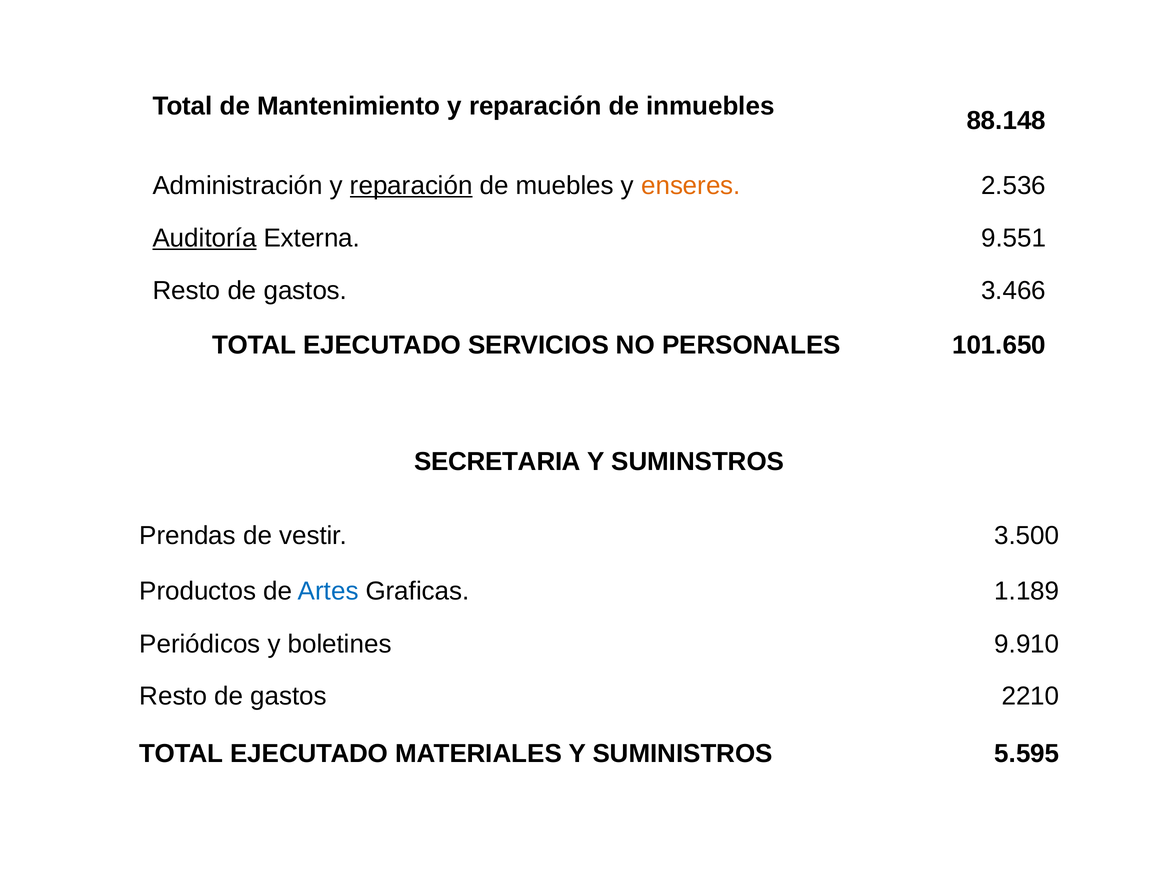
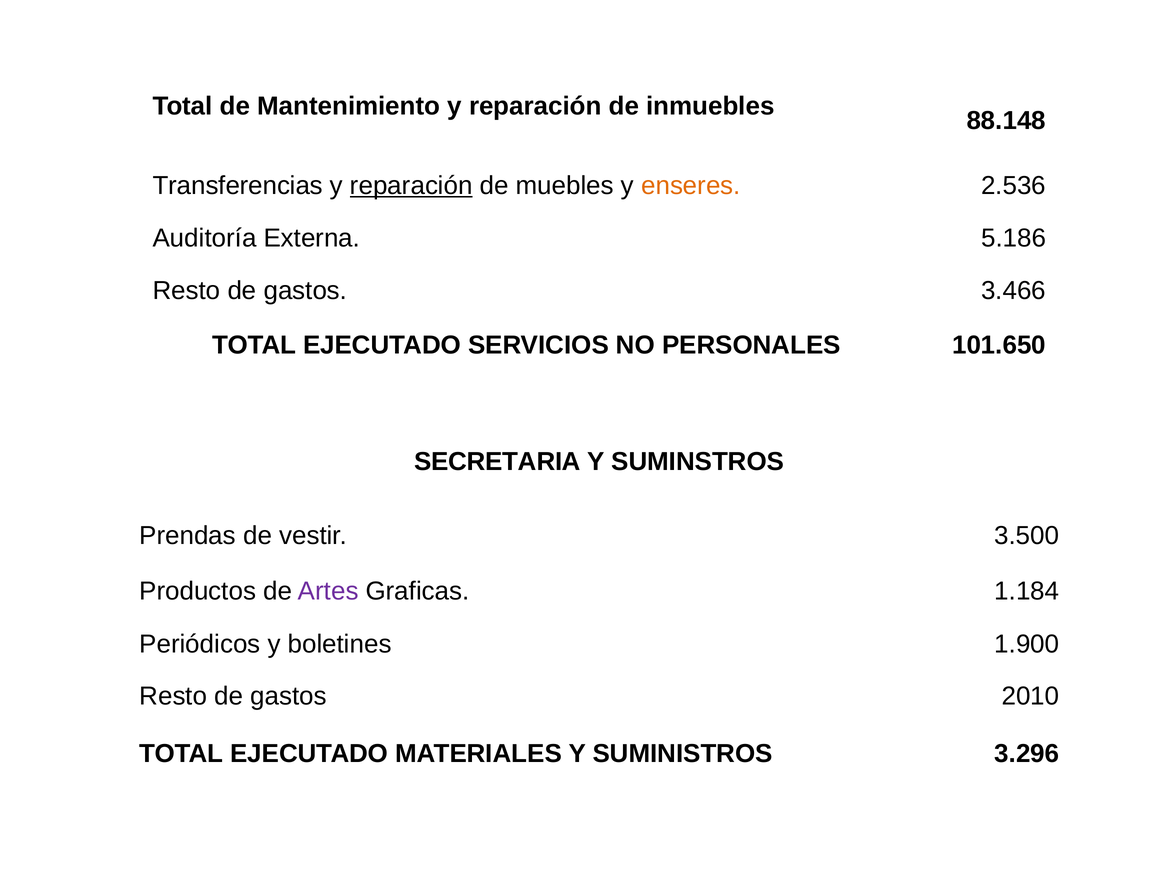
Administración: Administración -> Transferencias (238, 186)
Auditoría underline: present -> none (205, 238)
9.551: 9.551 -> 5.186 (1014, 238)
Artes colour: blue -> purple (328, 591)
1.189: 1.189 -> 1.184 (1027, 591)
9.910: 9.910 -> 1.900 (1027, 644)
2210: 2210 -> 2010 (1030, 696)
5.595: 5.595 -> 3.296 (1027, 754)
